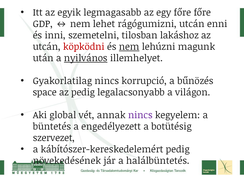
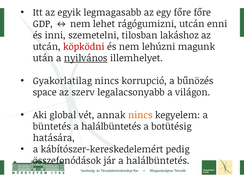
nem underline: present -> none (129, 47)
az pedig: pedig -> szerv (83, 92)
nincs colour: purple -> orange (140, 115)
büntetés a engedélyezett: engedélyezett -> halálbüntetés (111, 127)
szervezet: szervezet -> hatására (54, 138)
növekedésének: növekedésének -> összefonódások (67, 161)
